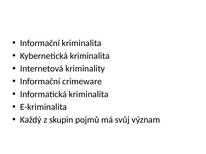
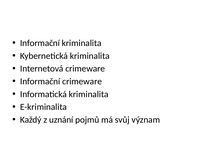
Internetová kriminality: kriminality -> crimeware (85, 69)
skupin: skupin -> uznání (61, 120)
